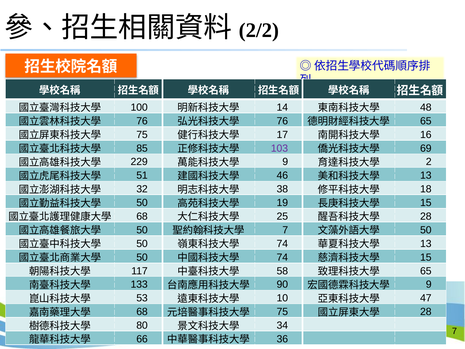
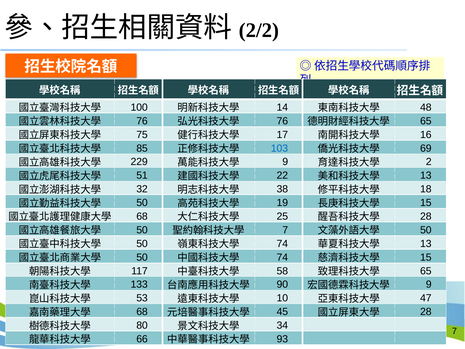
103 colour: purple -> blue (279, 148)
46: 46 -> 22 (282, 175)
75: 75 -> 45 (282, 312)
36: 36 -> 93 (282, 339)
